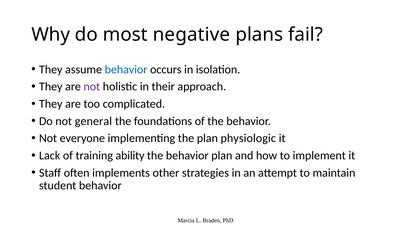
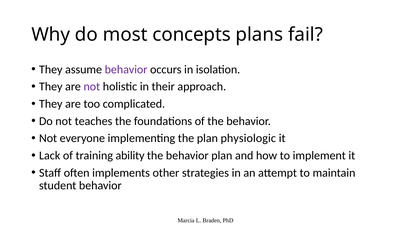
negative: negative -> concepts (192, 35)
behavior colour: blue -> purple (126, 69)
general: general -> teaches (93, 121)
